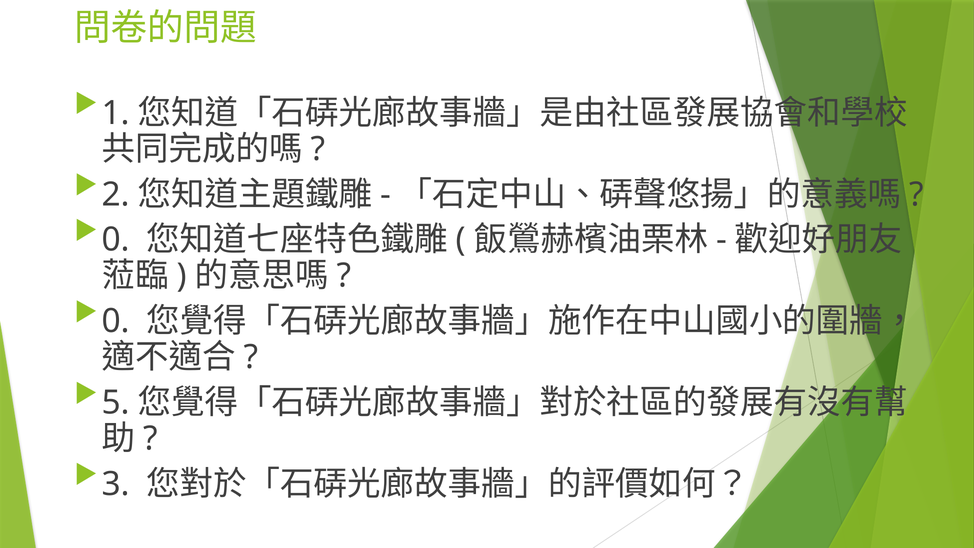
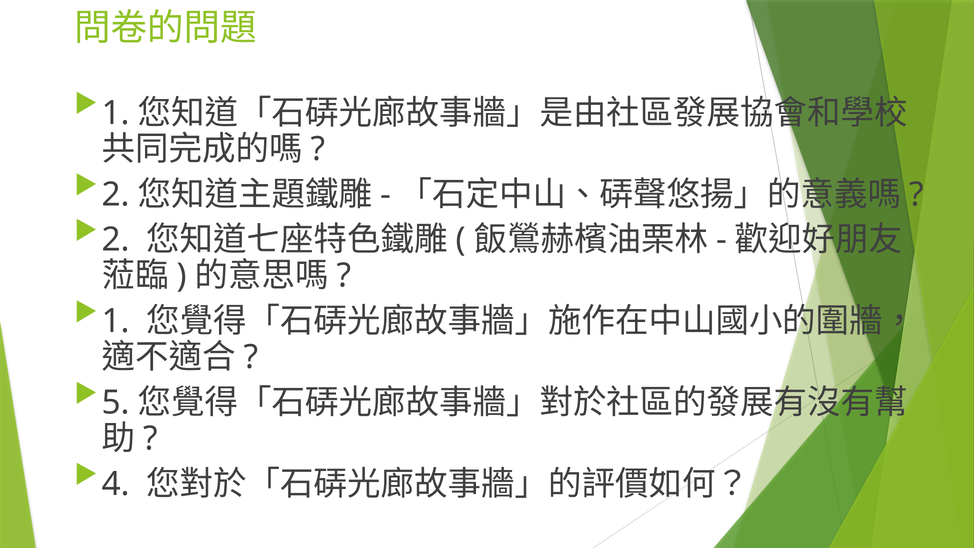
0: 0 -> 2 (116, 240)
0: 0 -> 1 (116, 321)
3: 3 -> 4 (116, 484)
